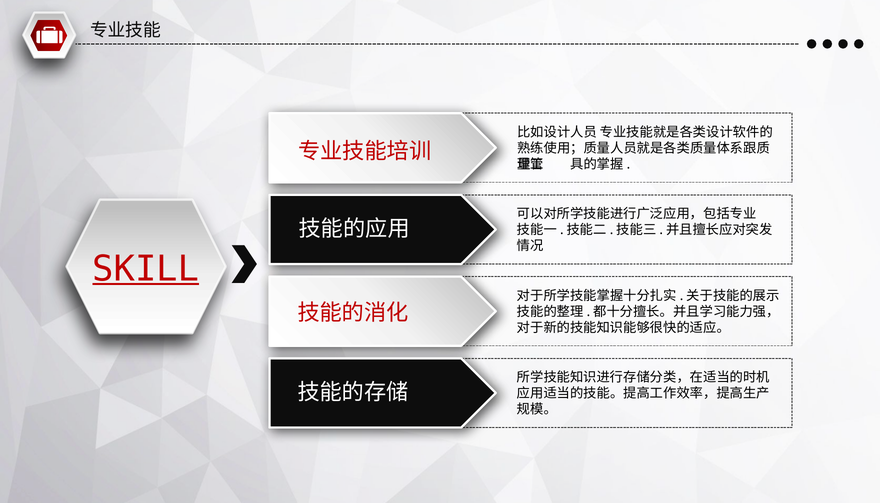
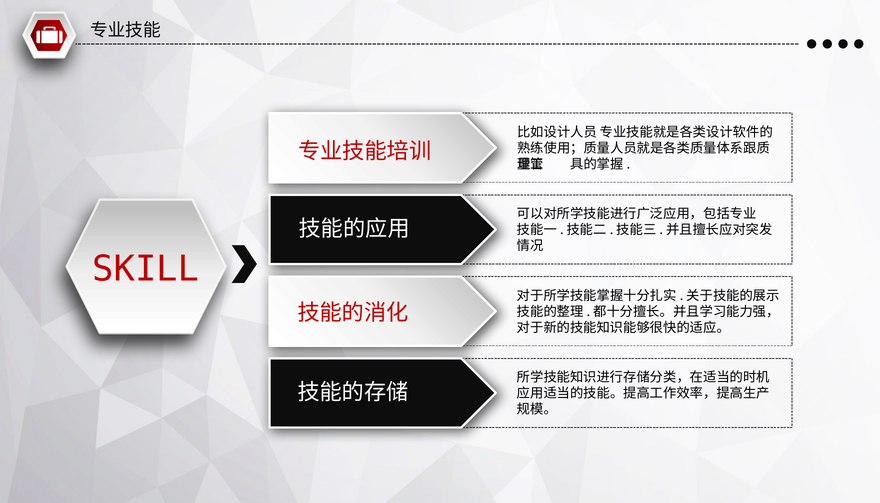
SKILL underline: present -> none (146, 269)
